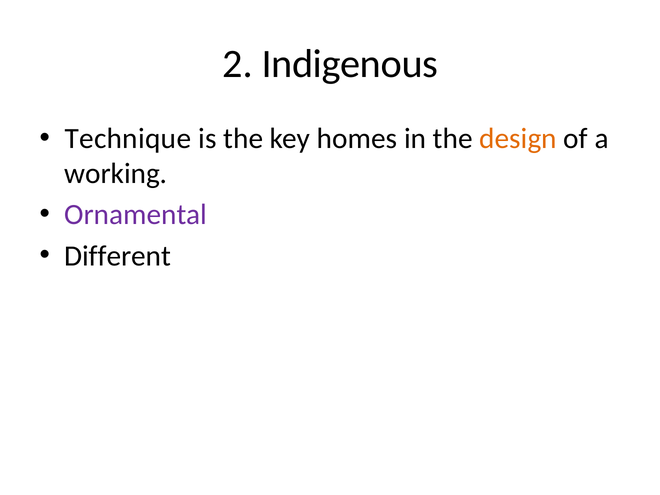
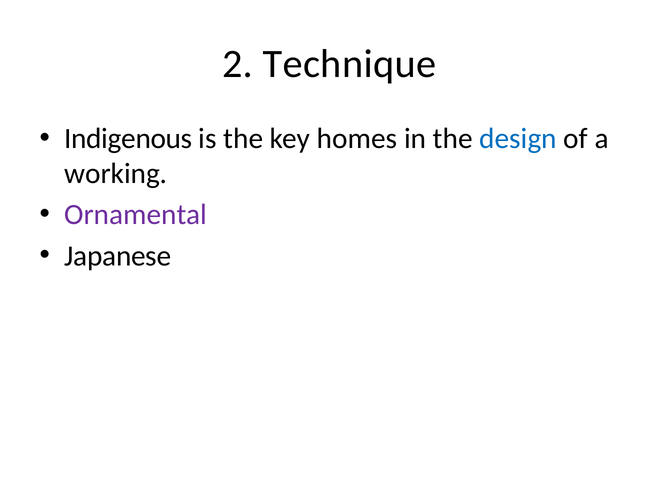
Indigenous: Indigenous -> Technique (350, 64)
Technique: Technique -> Indigenous (128, 138)
design colour: orange -> blue (518, 138)
Different: Different -> Japanese (118, 256)
